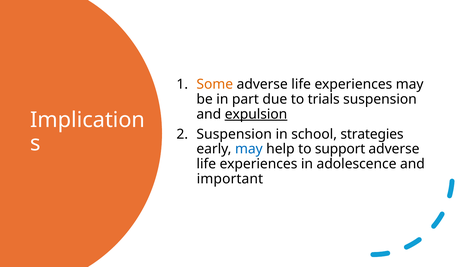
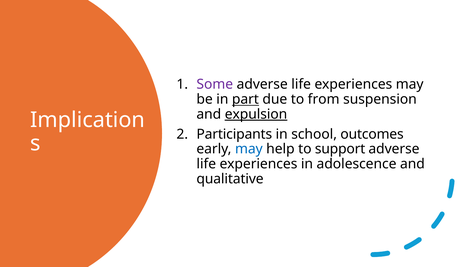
Some colour: orange -> purple (215, 84)
part underline: none -> present (245, 99)
trials: trials -> from (324, 99)
Suspension: Suspension -> Participants (234, 134)
strategies: strategies -> outcomes (372, 134)
important: important -> qualitative (230, 179)
